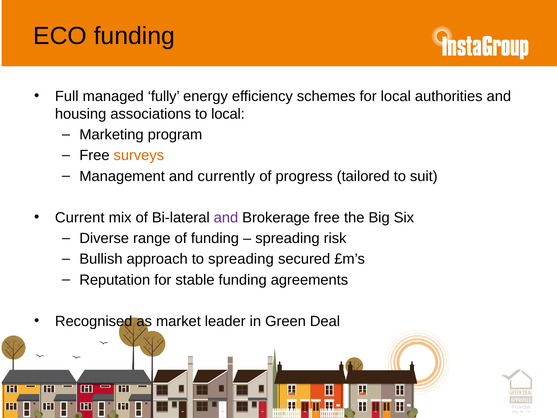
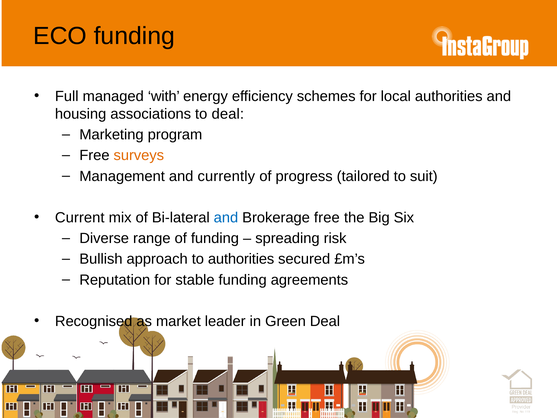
fully: fully -> with (164, 96)
to local: local -> deal (228, 114)
and colour: purple -> blue (226, 218)
to spreading: spreading -> authorities (241, 259)
